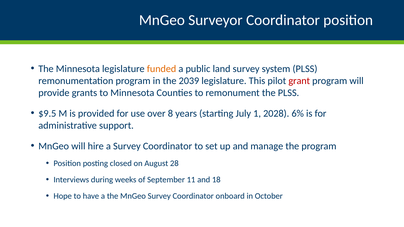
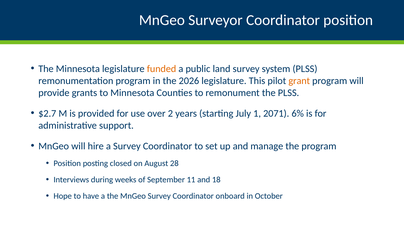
2039: 2039 -> 2026 (189, 81)
grant colour: red -> orange (299, 81)
$9.5: $9.5 -> $2.7 (47, 114)
8: 8 -> 2 (170, 114)
2028: 2028 -> 2071 (276, 114)
